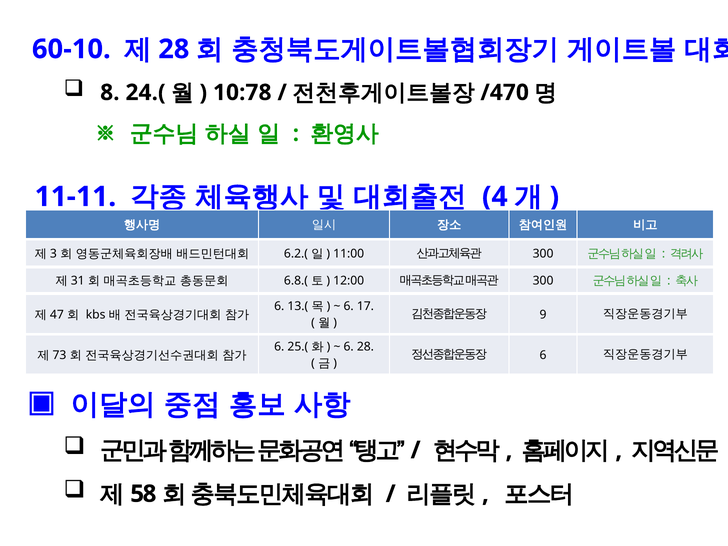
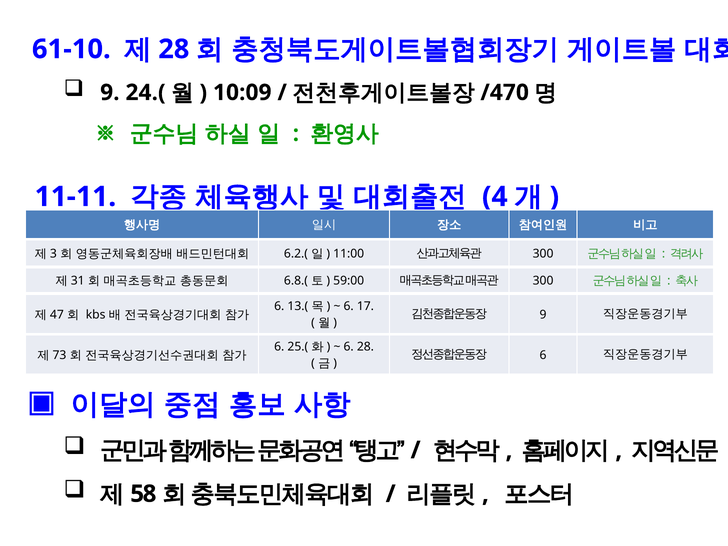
60-10: 60-10 -> 61-10 (71, 49)
8: 8 -> 9 (110, 93)
10:78: 10:78 -> 10:09 (242, 93)
12:00: 12:00 -> 59:00 (349, 281)
